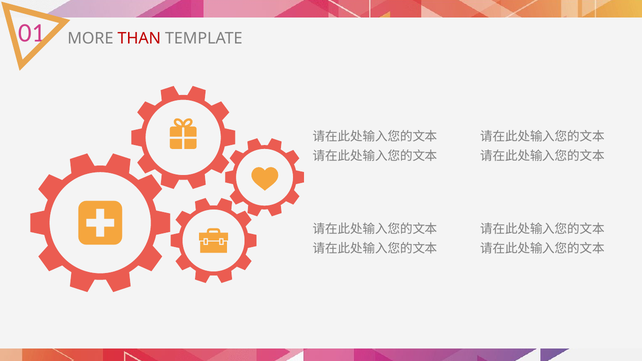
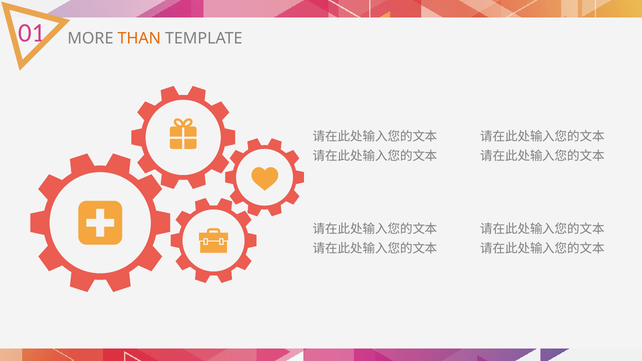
THAN colour: red -> orange (139, 39)
